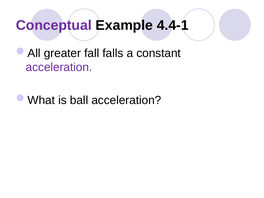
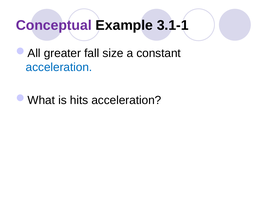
4.4-1: 4.4-1 -> 3.1-1 (173, 25)
falls: falls -> size (113, 53)
acceleration colour: purple -> blue (59, 67)
ball: ball -> hits (79, 100)
